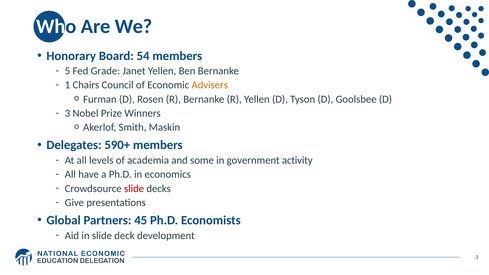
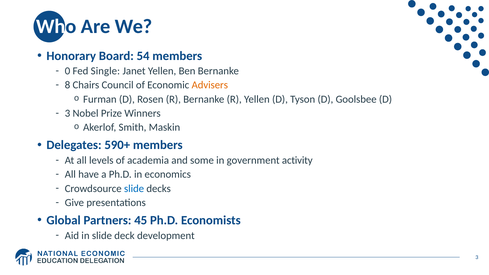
5: 5 -> 0 (67, 71)
Grade: Grade -> Single (105, 71)
1: 1 -> 8 (67, 85)
slide colour: red -> blue (134, 189)
